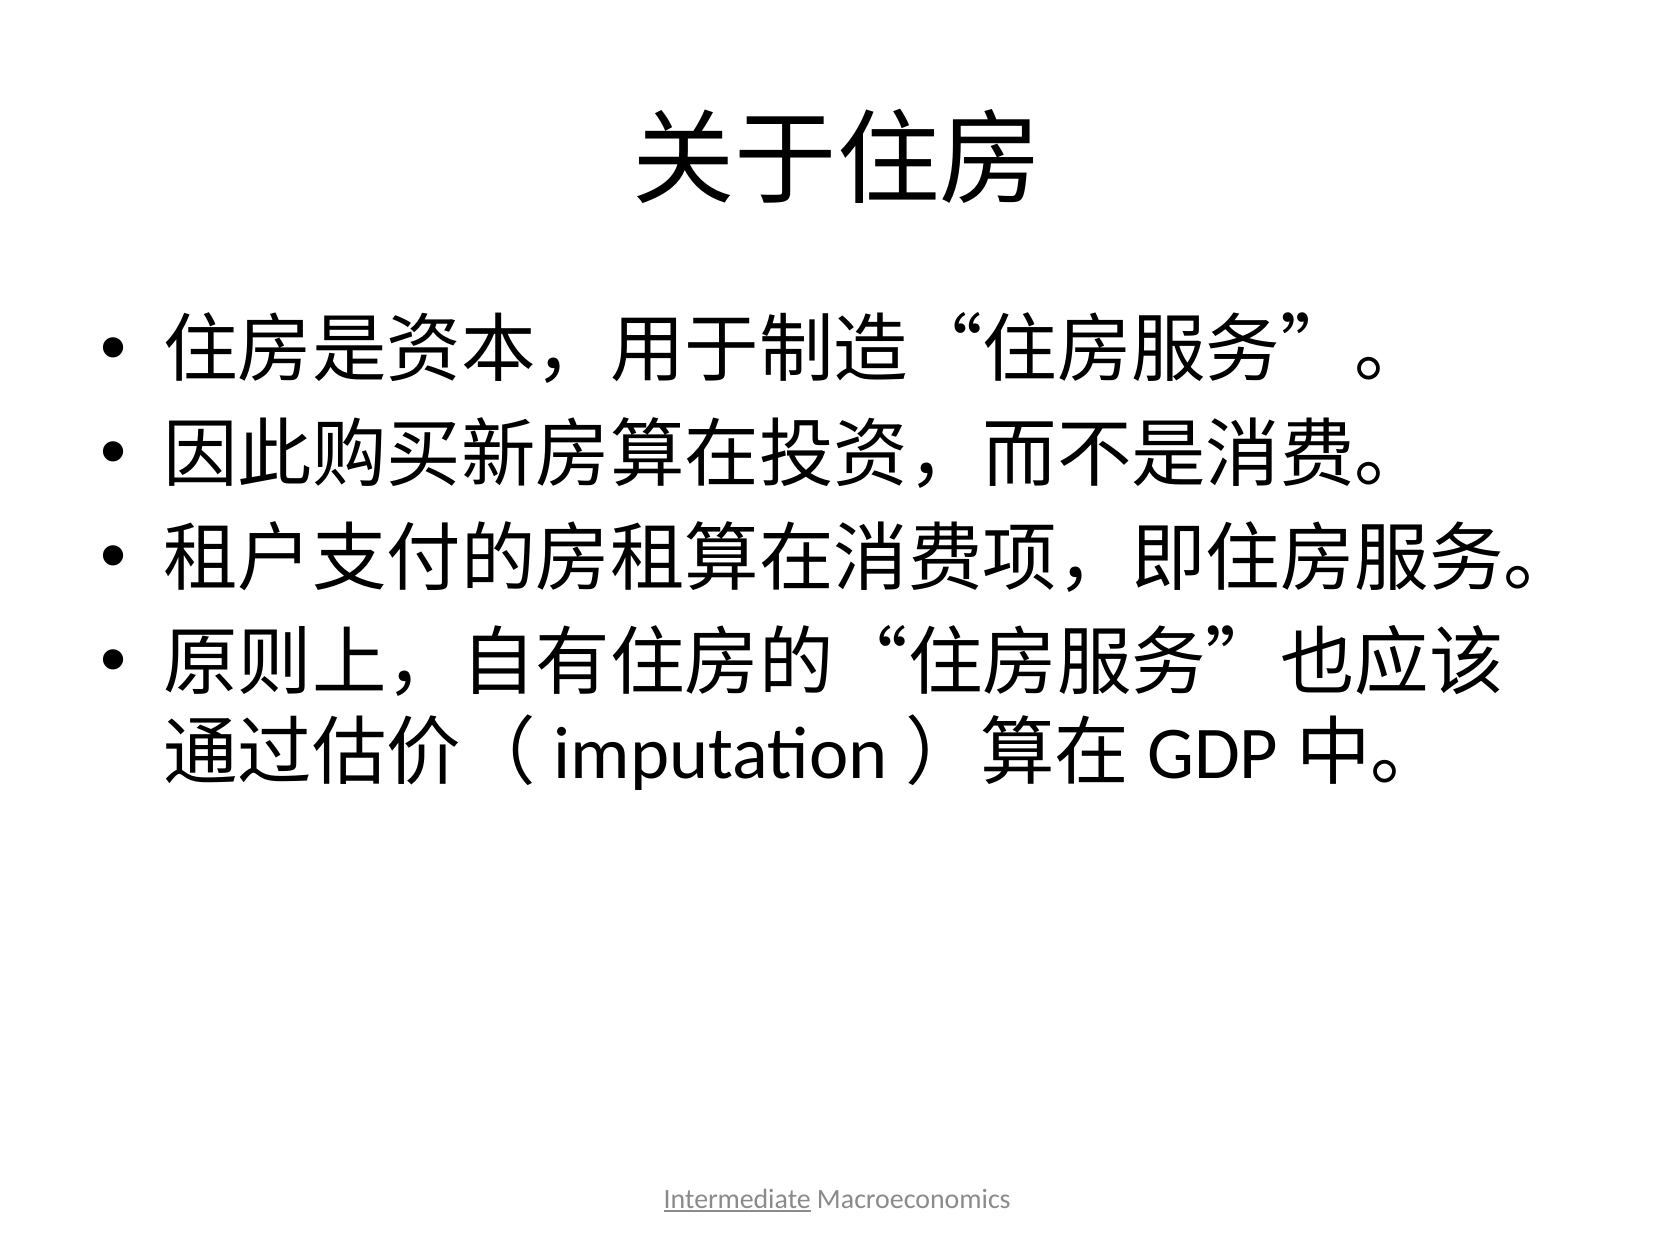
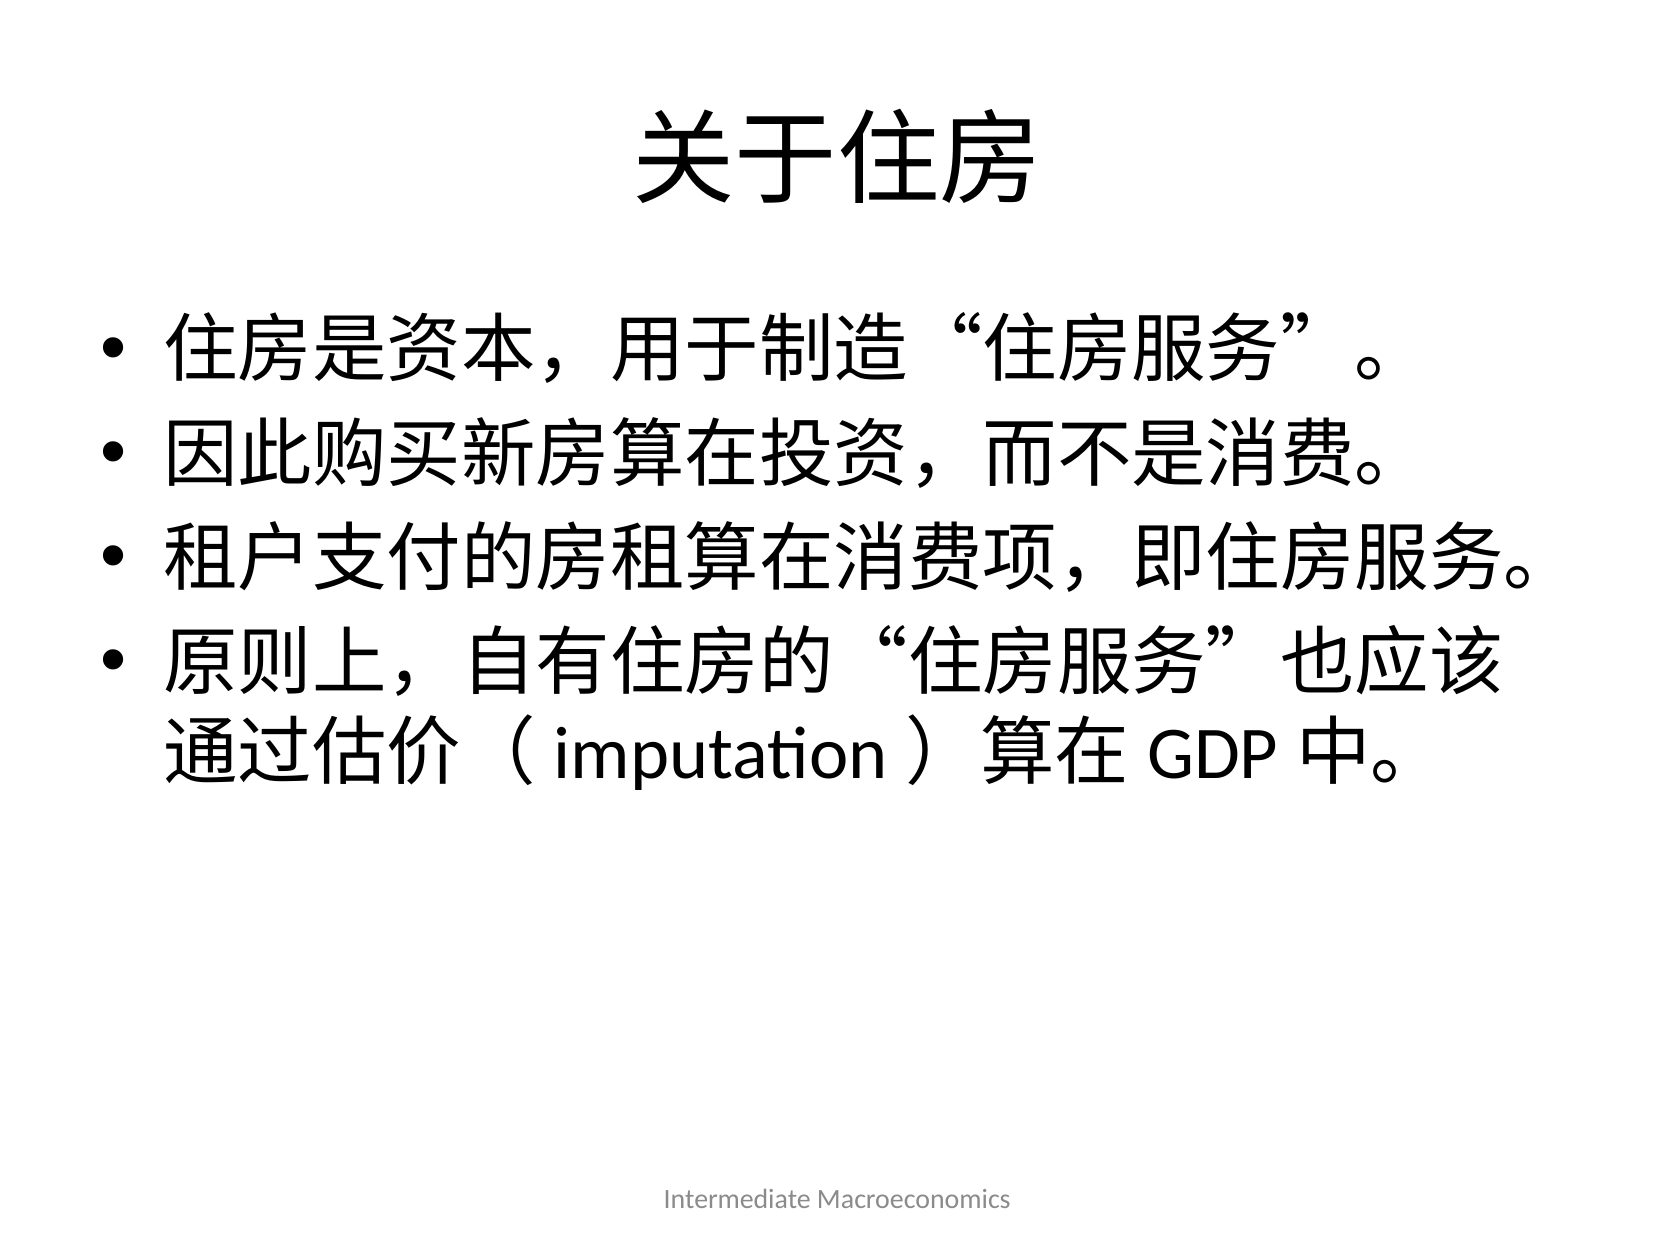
Intermediate underline: present -> none (737, 1199)
